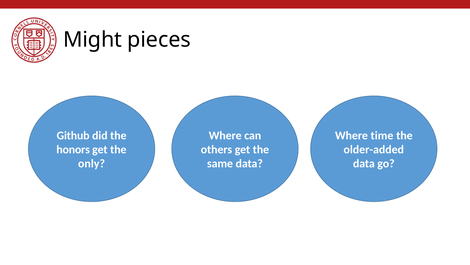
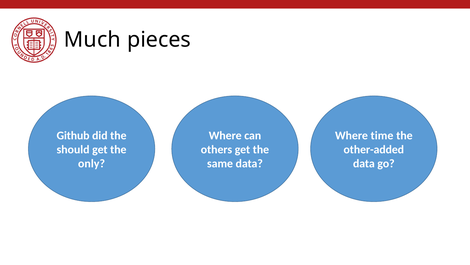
Might: Might -> Much (92, 39)
honors: honors -> should (73, 149)
older-added: older-added -> other-added (374, 149)
